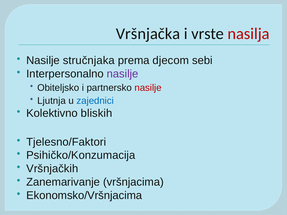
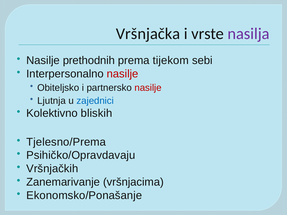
nasilja colour: red -> purple (249, 34)
stručnjaka: stručnjaka -> prethodnih (89, 61)
djecom: djecom -> tijekom (171, 61)
nasilje colour: purple -> red (123, 74)
Tjelesno/Faktori: Tjelesno/Faktori -> Tjelesno/Prema (66, 142)
Psihičko/Konzumacija: Psihičko/Konzumacija -> Psihičko/Opravdavaju (81, 155)
Ekonomsko/Vršnjacima: Ekonomsko/Vršnjacima -> Ekonomsko/Ponašanje (84, 196)
